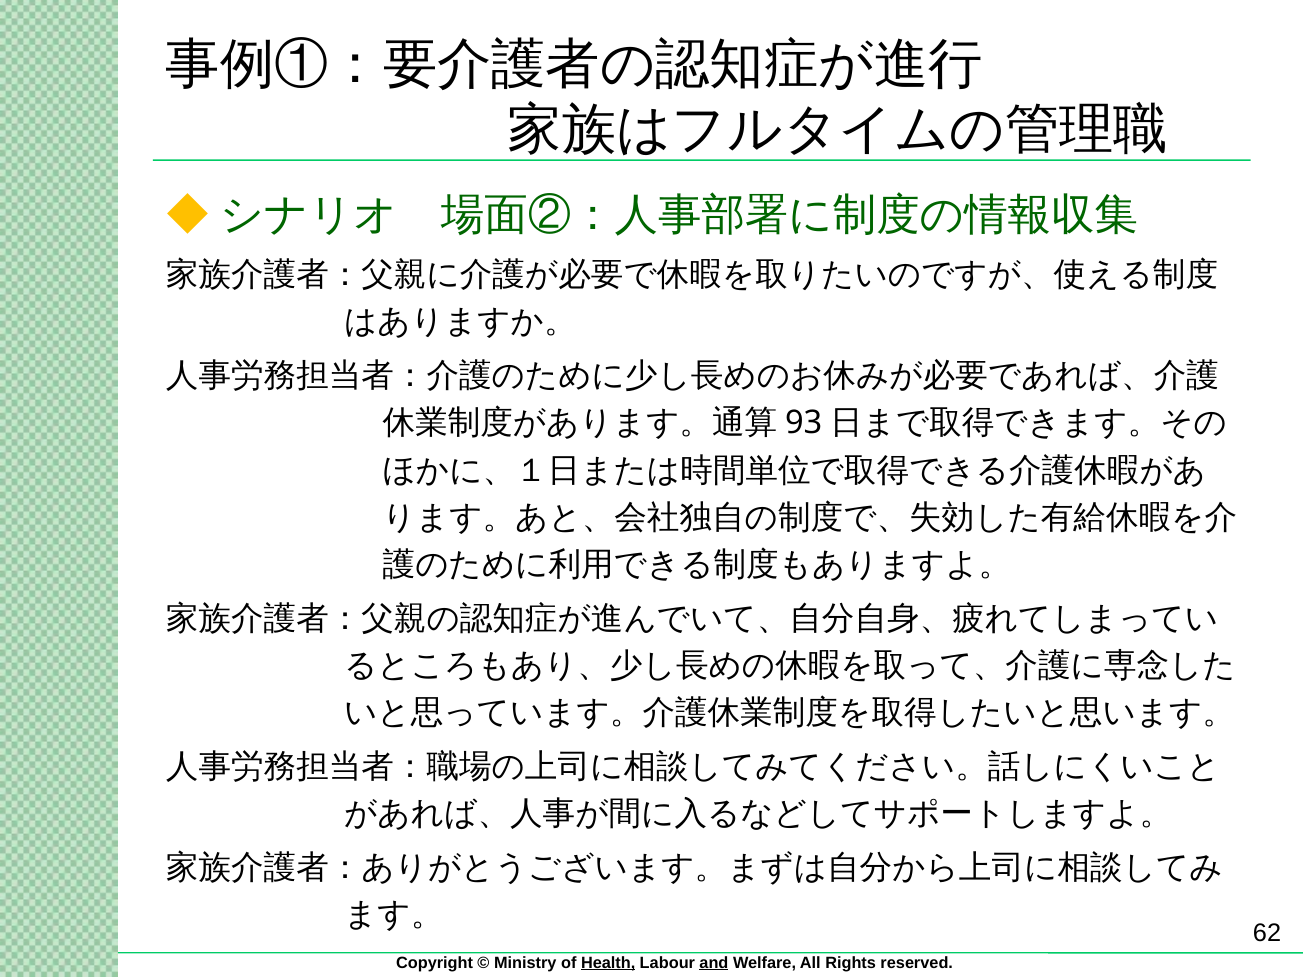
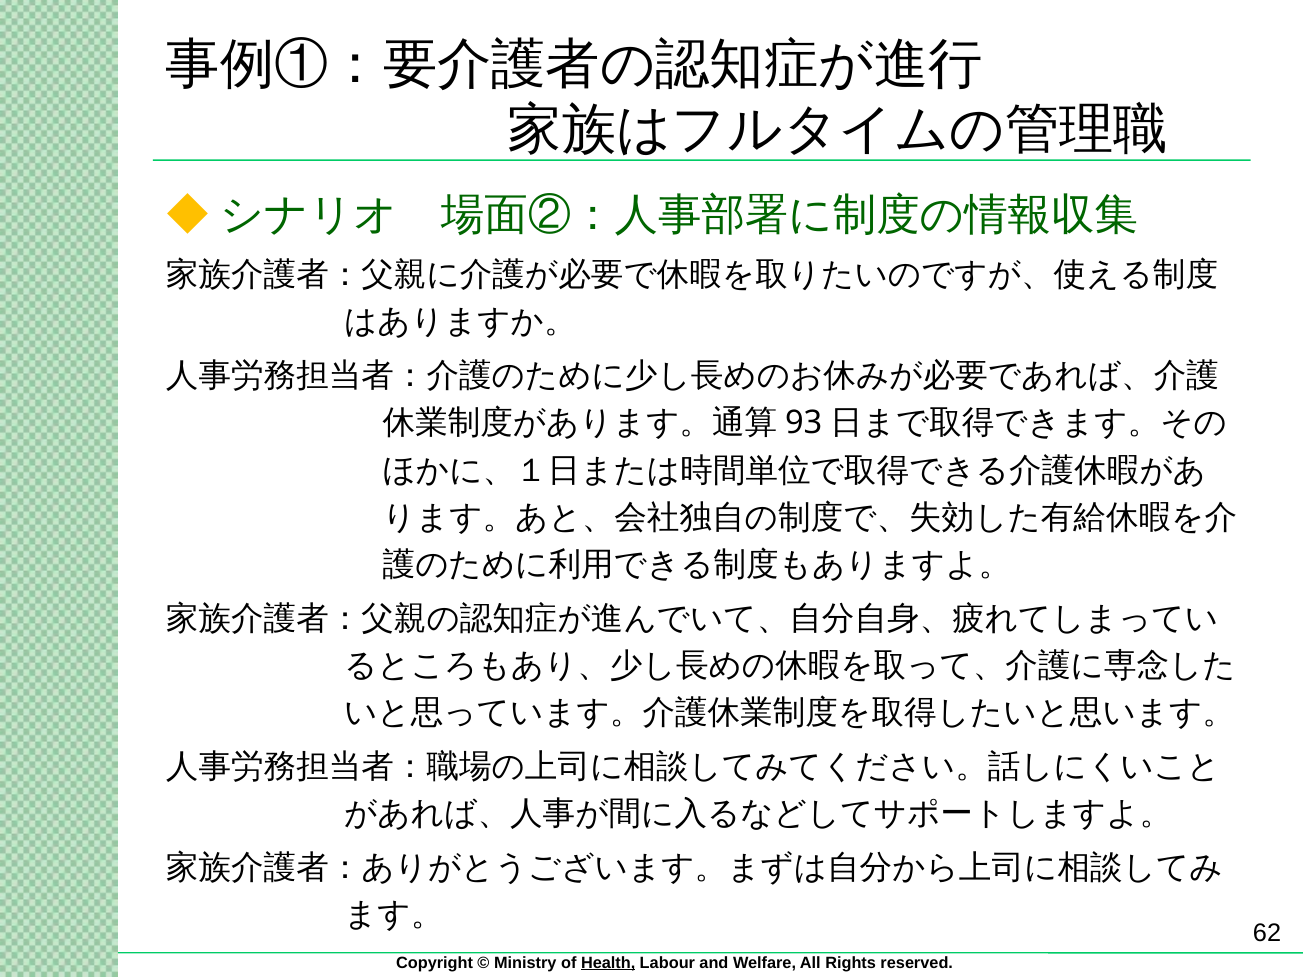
and underline: present -> none (714, 963)
